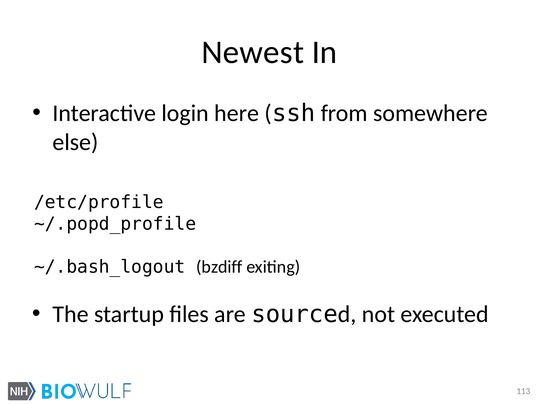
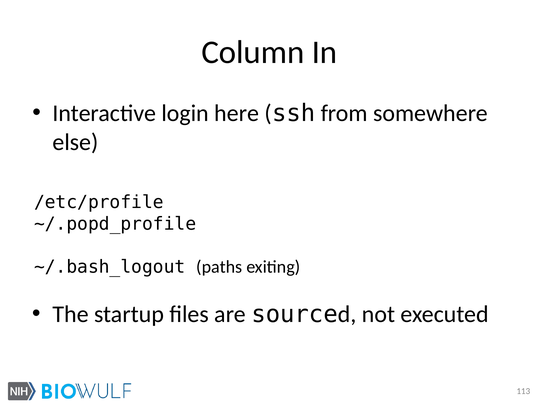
Newest: Newest -> Column (253, 52)
bzdiff: bzdiff -> paths (219, 266)
